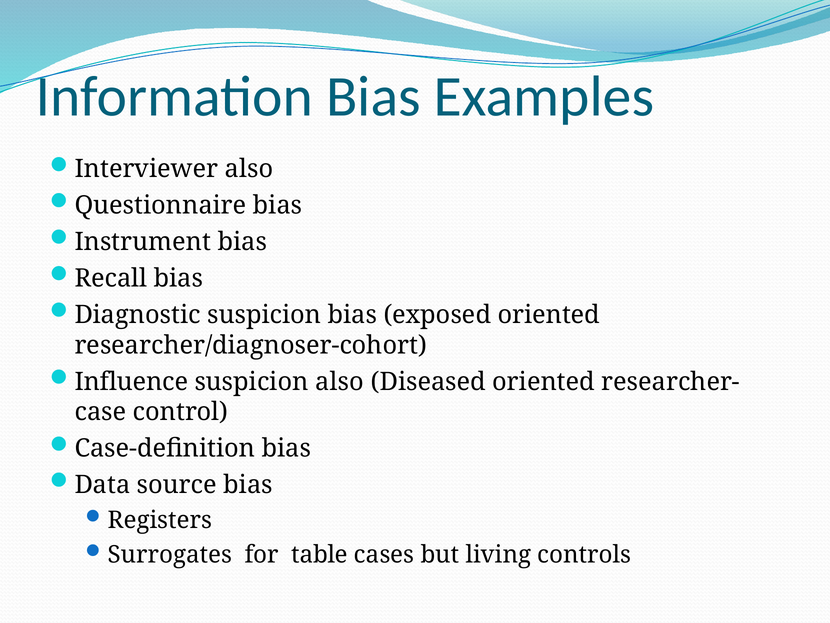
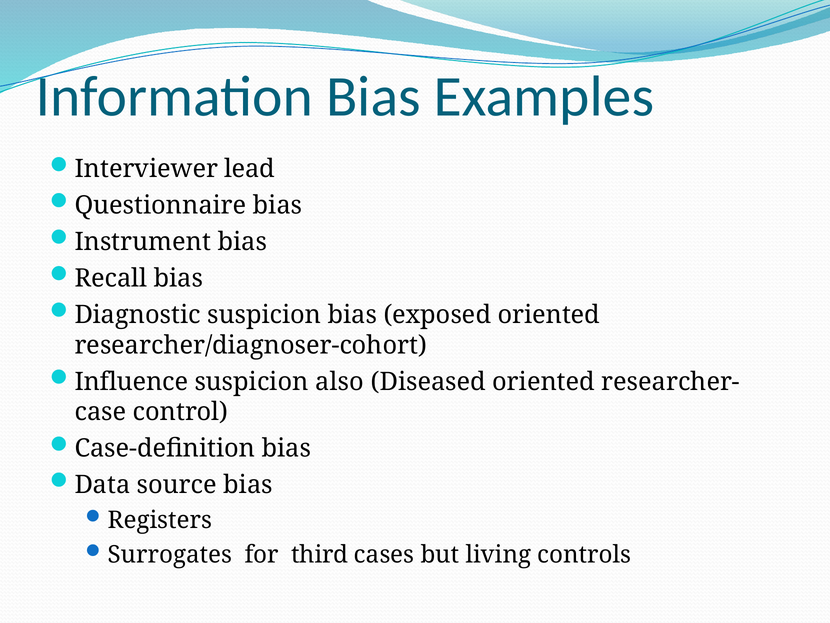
Interviewer also: also -> lead (249, 169)
table: table -> third (320, 554)
